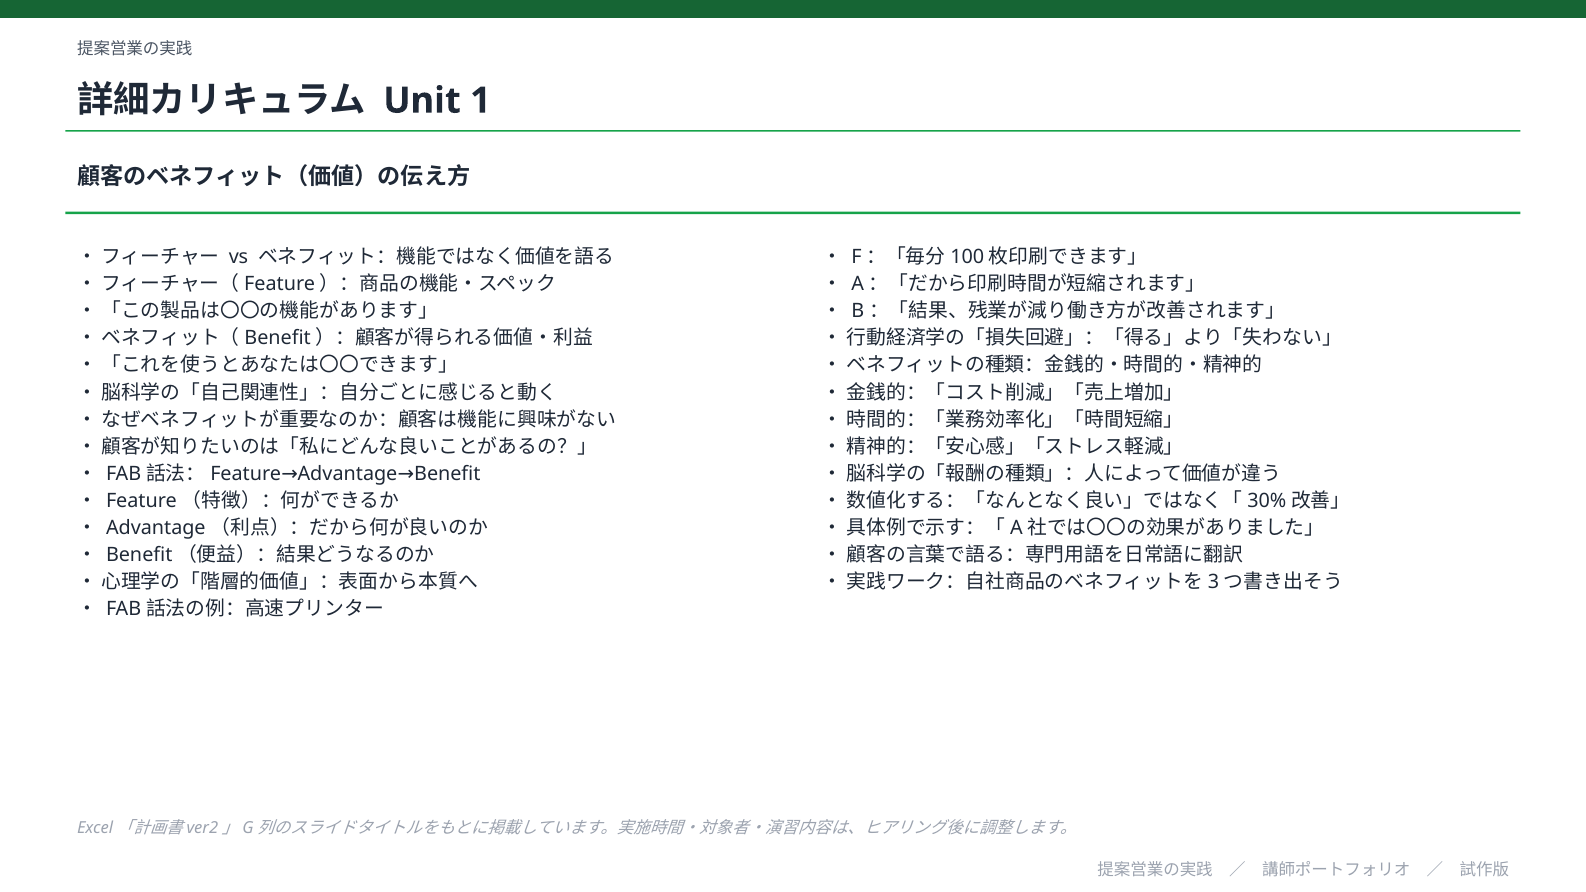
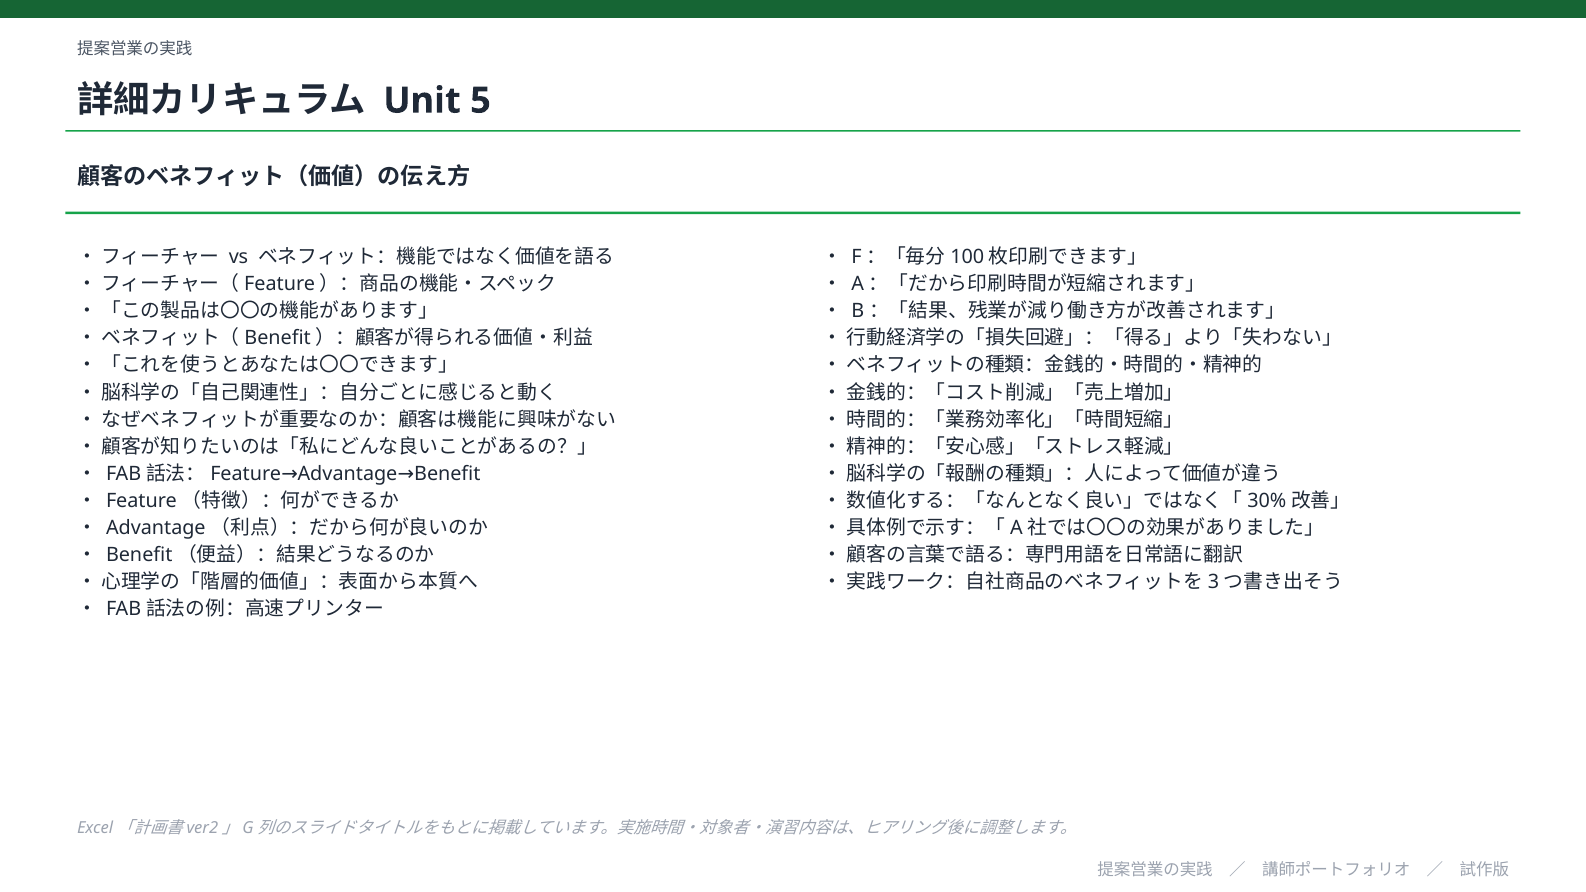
1: 1 -> 5 (480, 101)
